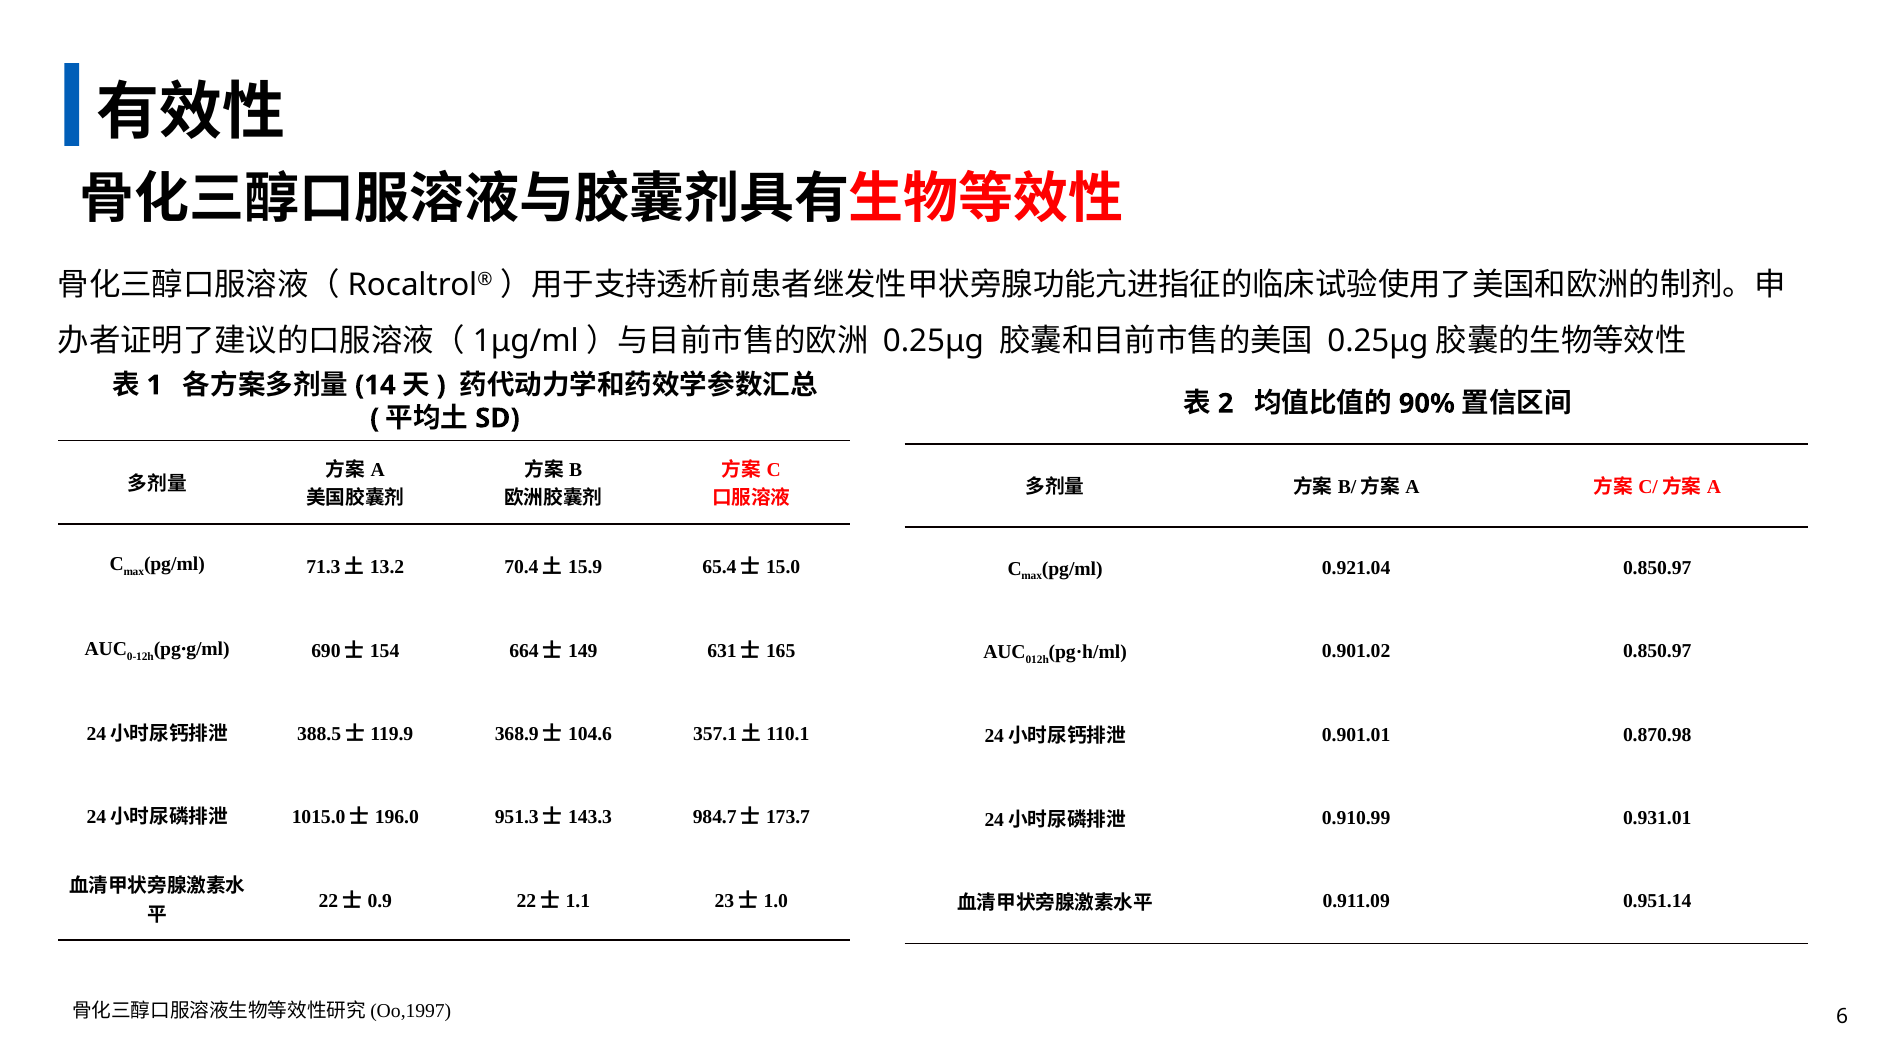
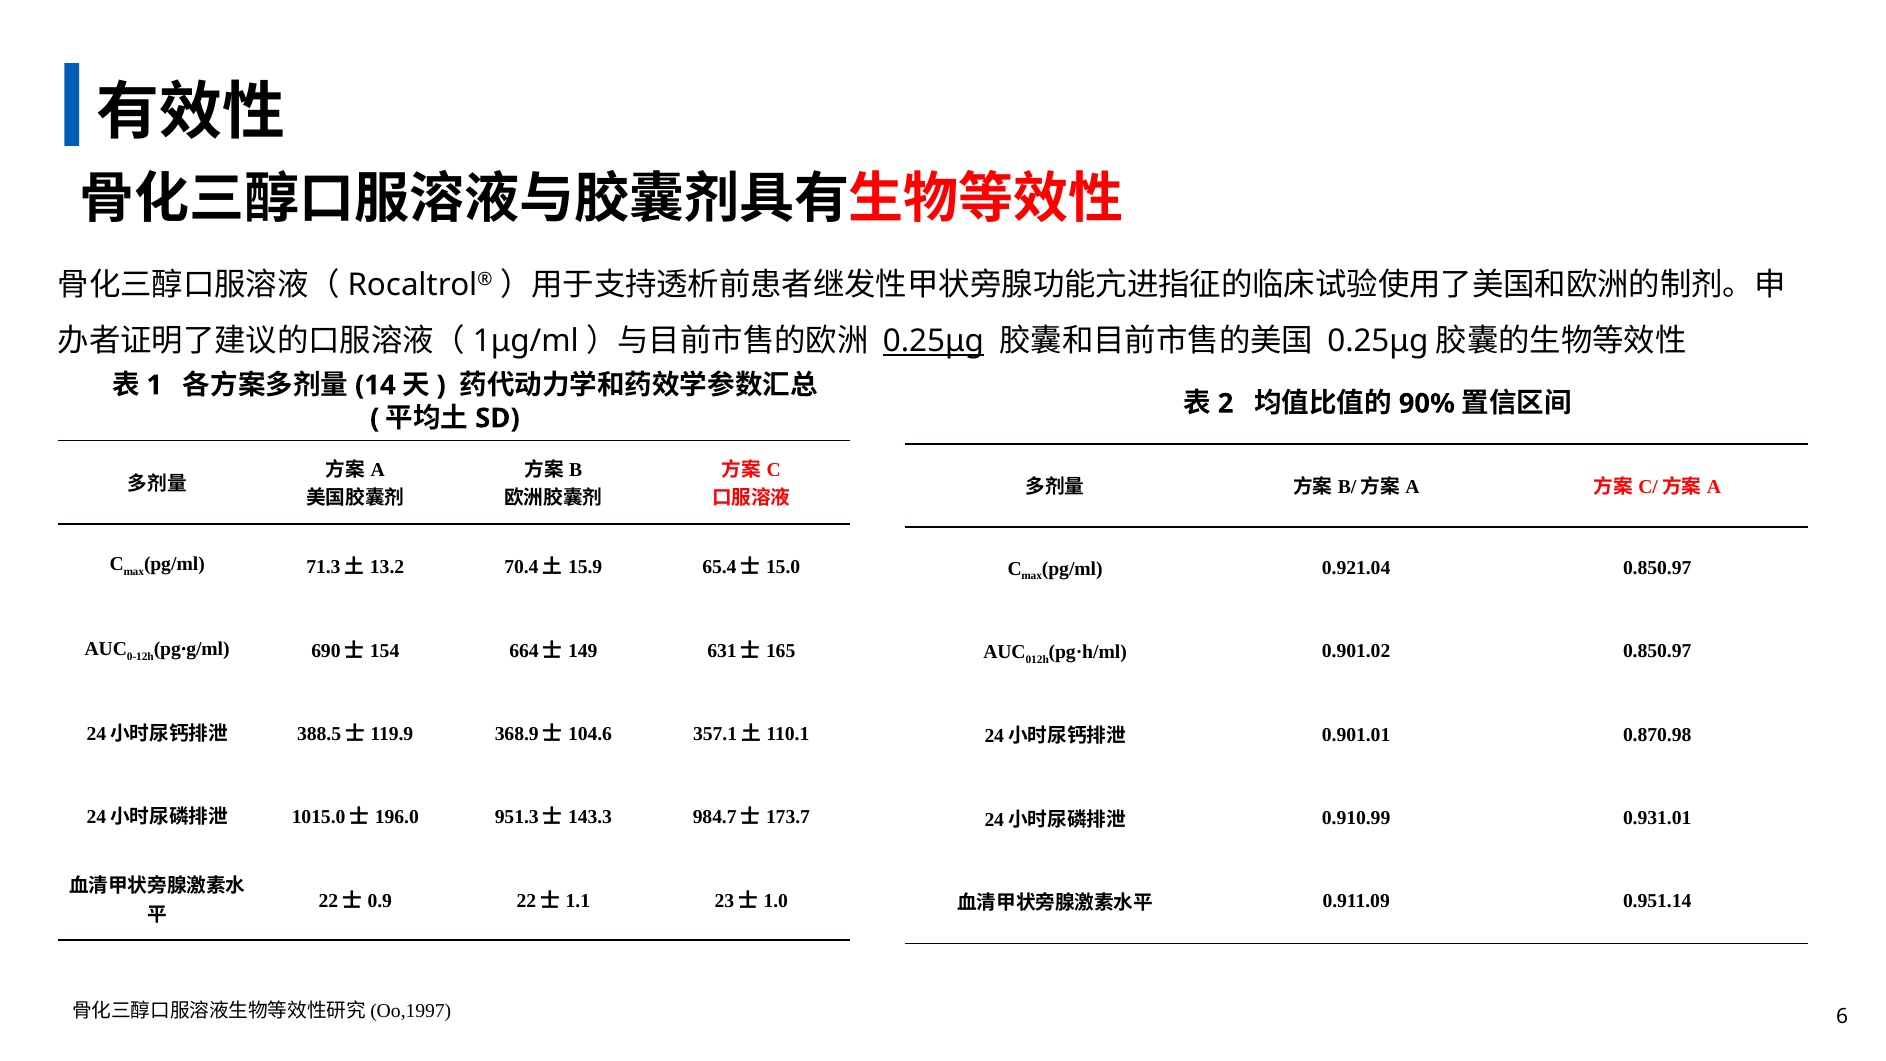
0.25μg underline: none -> present (933, 341)
